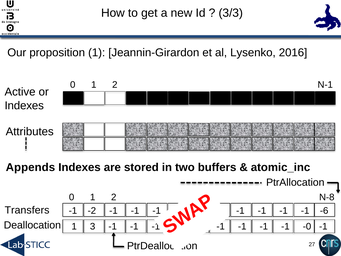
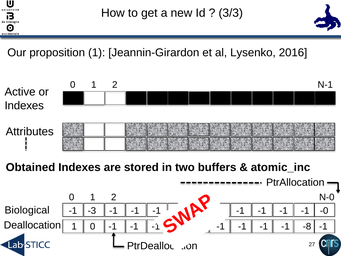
Appends: Appends -> Obtained (30, 167)
N-8: N-8 -> N-0 (327, 197)
Transfers: Transfers -> Biological (27, 210)
-2: -2 -> -3 (92, 210)
-6: -6 -> -0 (324, 210)
1 3: 3 -> 0 (93, 226)
-0: -0 -> -8 (307, 226)
